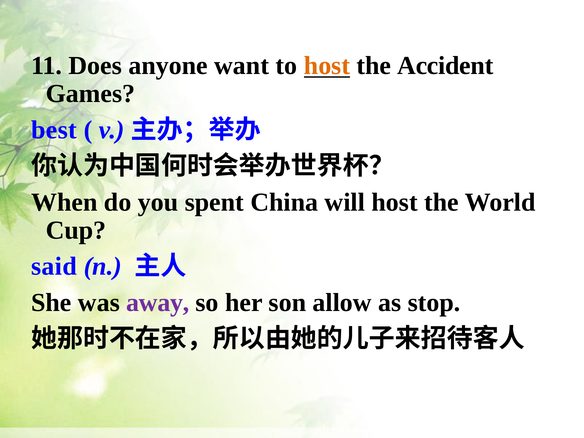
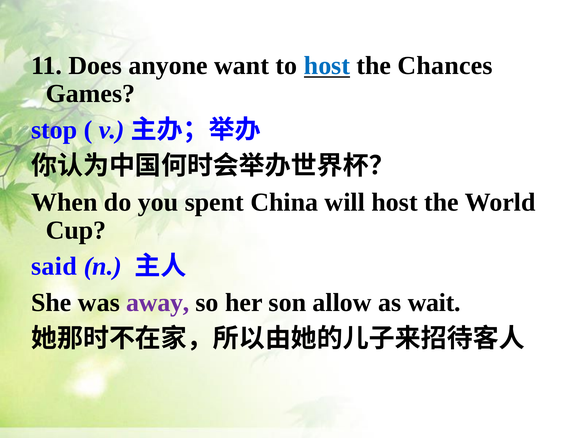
host colour: orange -> blue (327, 66)
Accident: Accident -> Chances (445, 66)
best: best -> stop (54, 130)
stop: stop -> wait (434, 303)
